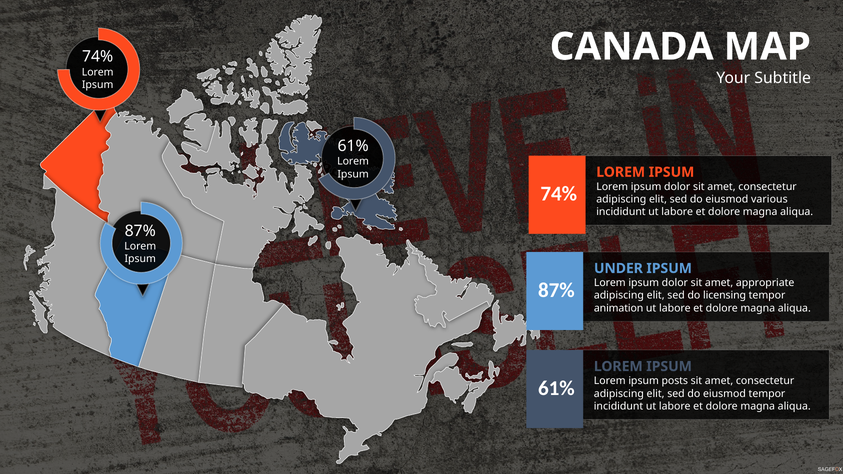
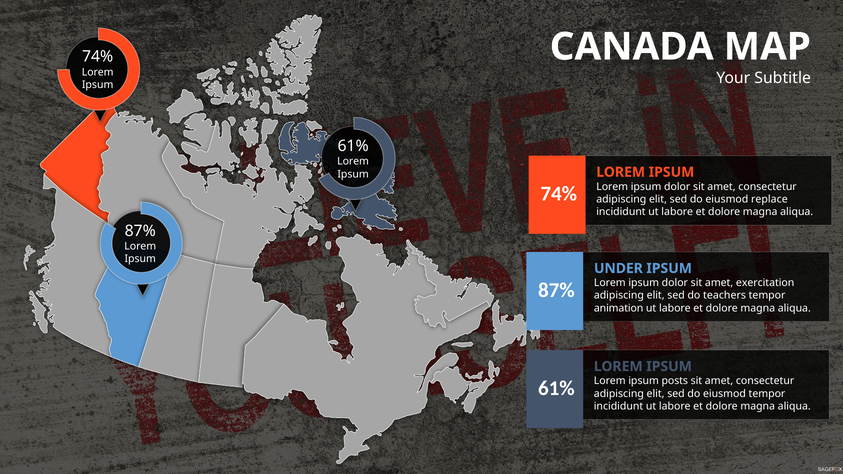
various: various -> replace (769, 199)
appropriate: appropriate -> exercitation (765, 283)
licensing: licensing -> teachers (725, 296)
